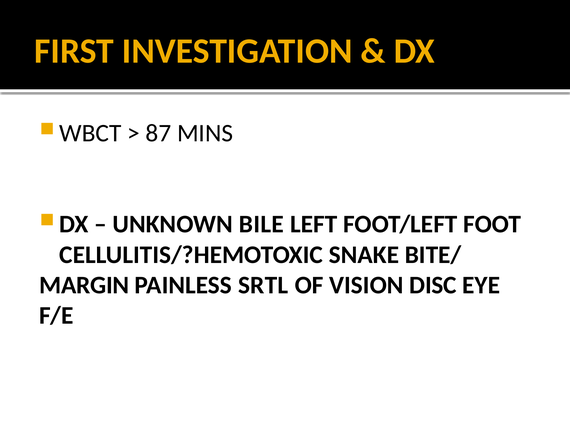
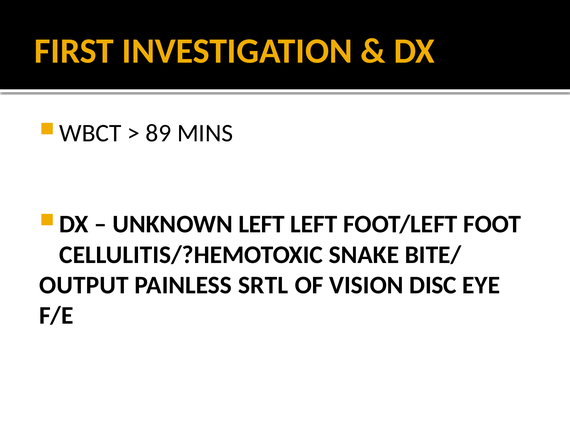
87: 87 -> 89 (158, 133)
UNKNOWN BILE: BILE -> LEFT (262, 225)
MARGIN: MARGIN -> OUTPUT (84, 285)
